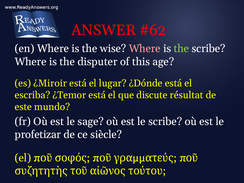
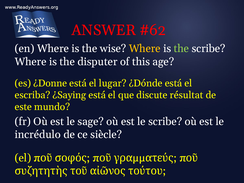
Where colour: pink -> yellow (145, 49)
¿Miroir: ¿Miroir -> ¿Donne (50, 83)
¿Temor: ¿Temor -> ¿Saying (69, 95)
profetizar: profetizar -> incrédulo (38, 135)
